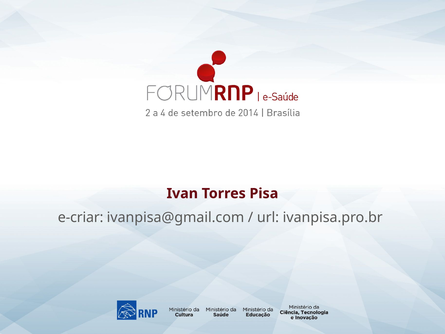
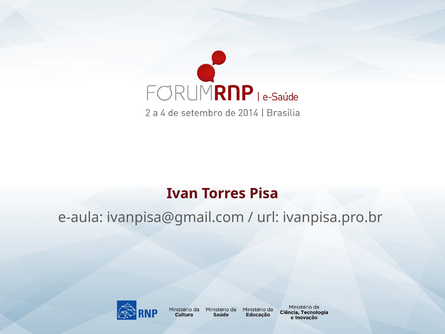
e-criar: e-criar -> e-aula (81, 217)
